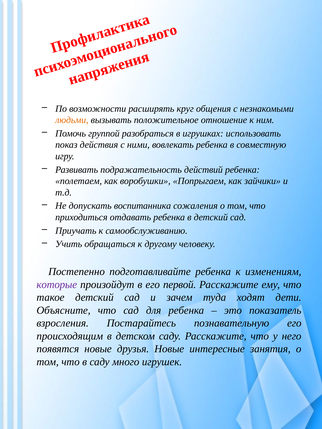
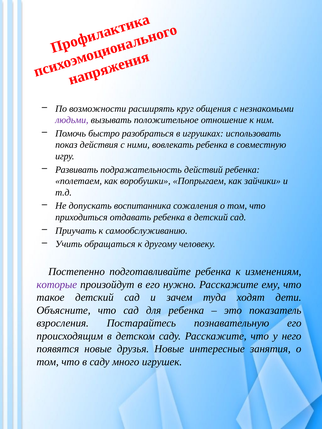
людьми colour: orange -> purple (72, 120)
группой: группой -> быстро (104, 134)
первой: первой -> нужно (180, 285)
